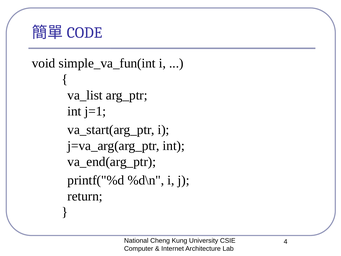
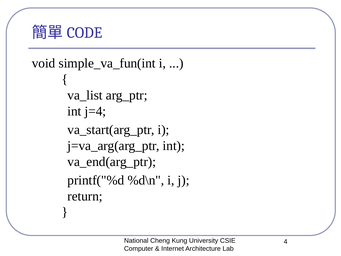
j=1: j=1 -> j=4 (95, 111)
